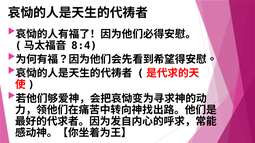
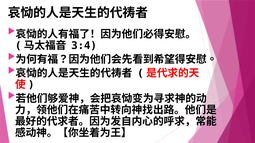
8:4: 8:4 -> 3:4 (84, 46)
